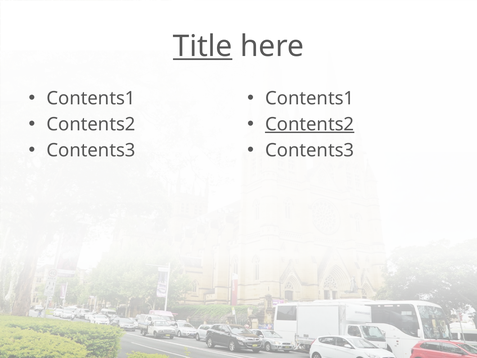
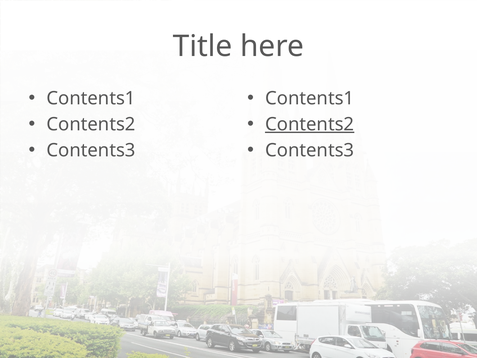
Title underline: present -> none (203, 46)
